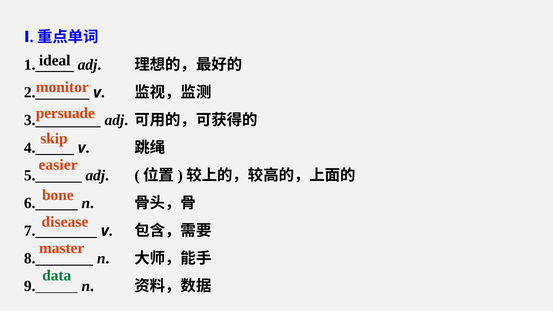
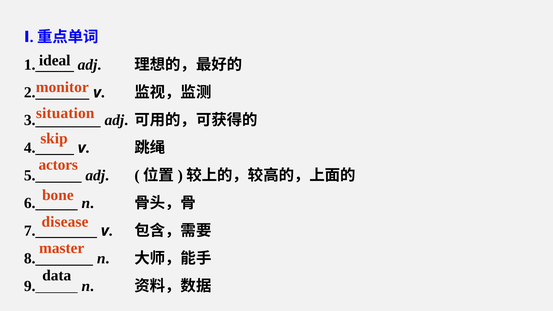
persuade: persuade -> situation (65, 113)
easier: easier -> actors (58, 165)
data colour: green -> black (57, 276)
